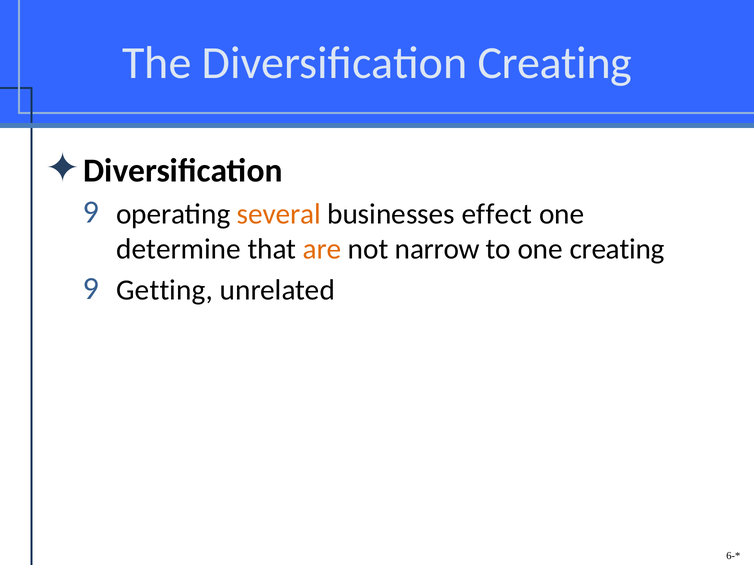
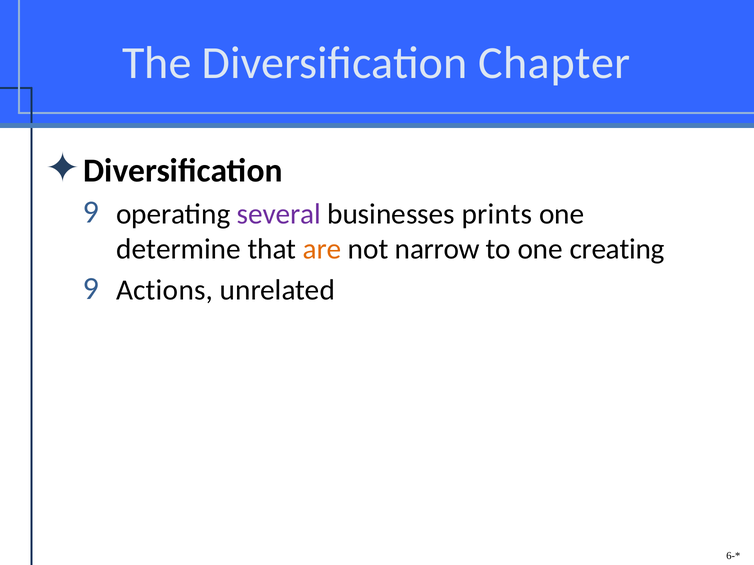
Diversification Creating: Creating -> Chapter (554, 63)
several colour: orange -> purple (279, 214)
effect: effect -> prints (497, 214)
Getting: Getting -> Actions (165, 290)
